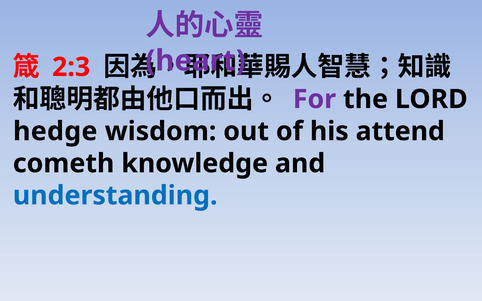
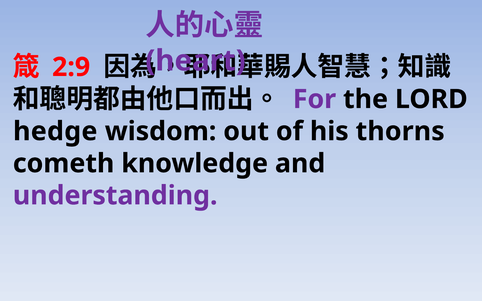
2:3: 2:3 -> 2:9 (71, 67)
attend: attend -> thorns (400, 131)
understanding colour: blue -> purple (115, 196)
